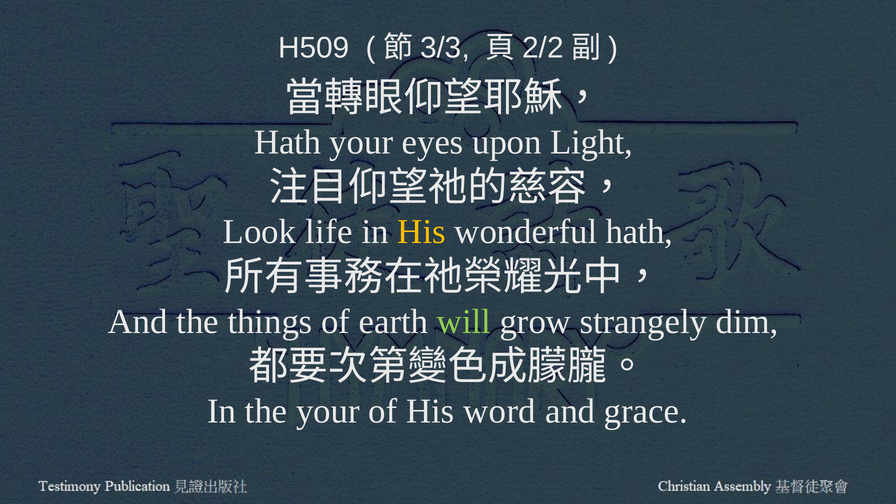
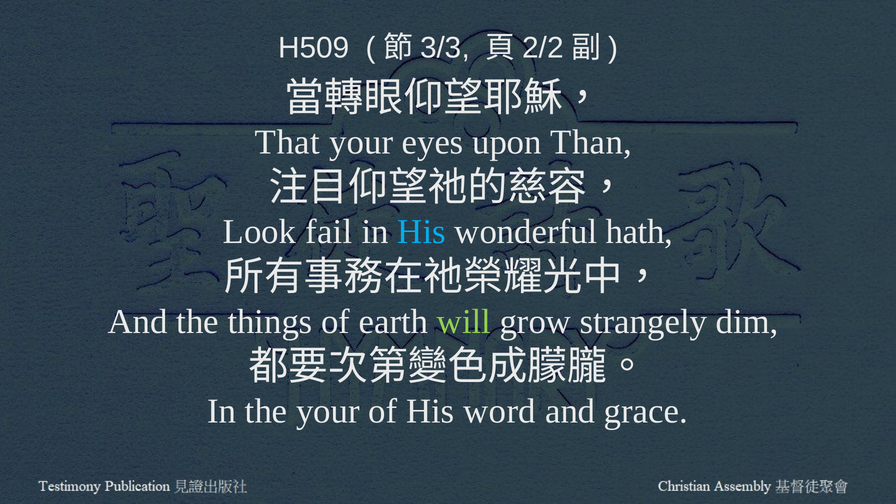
Hath: Hath -> That (287, 142)
Light: Light -> Than (591, 142)
life: life -> fail (329, 232)
His colour: yellow -> light blue (422, 232)
